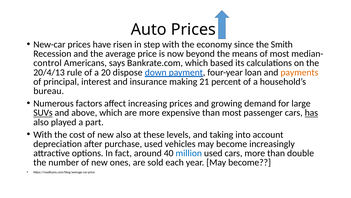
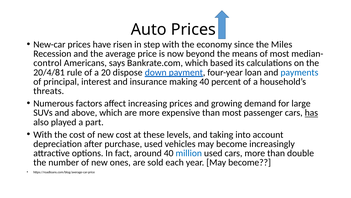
Smith: Smith -> Miles (282, 44)
20/4/13: 20/4/13 -> 20/4/81 (49, 72)
payments colour: orange -> blue (299, 72)
making 21: 21 -> 40 (204, 82)
bureau: bureau -> threats (49, 91)
SUVs underline: present -> none (43, 113)
new also: also -> cost (124, 134)
